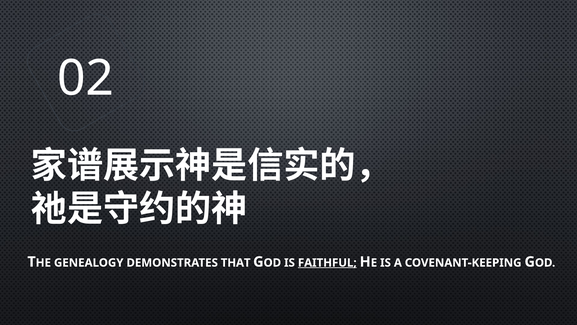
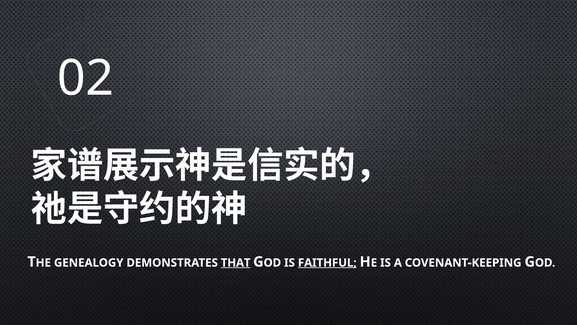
THAT underline: none -> present (236, 262)
